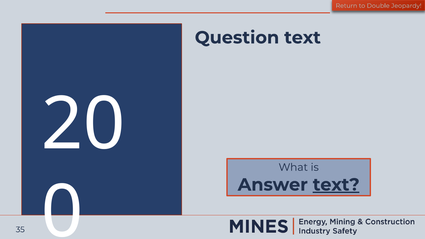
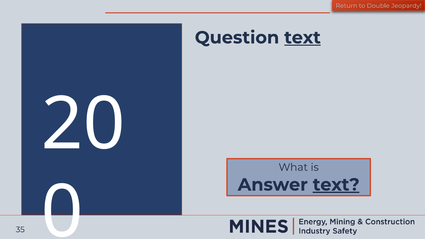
text underline: none -> present (303, 38)
